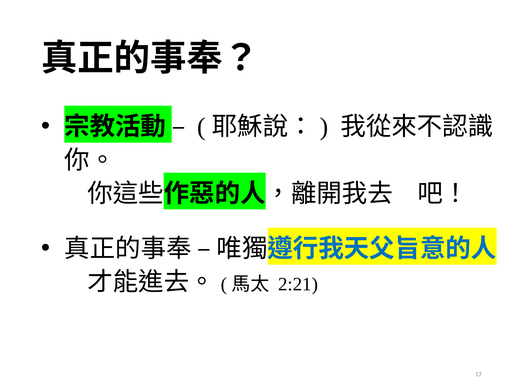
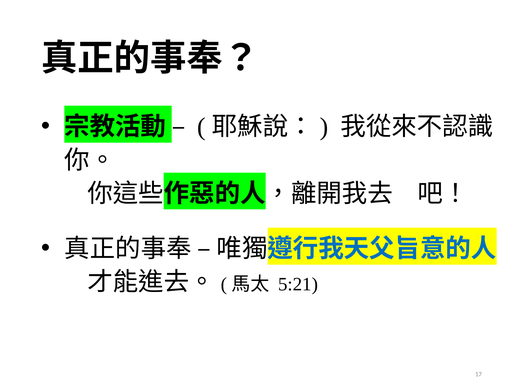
2:21: 2:21 -> 5:21 (298, 285)
